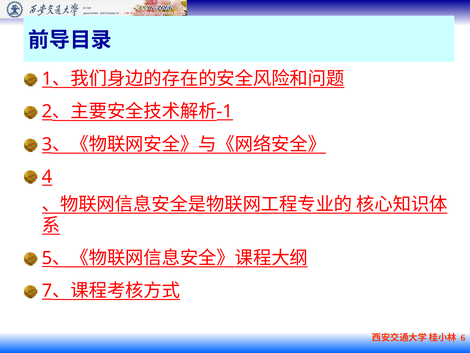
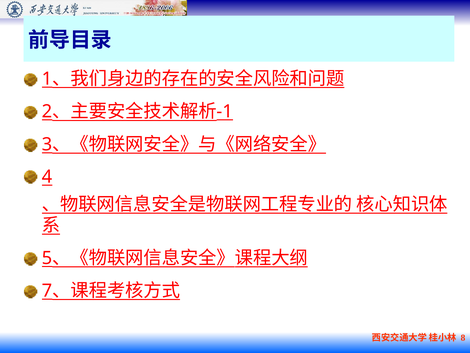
6: 6 -> 8 (463, 337)
